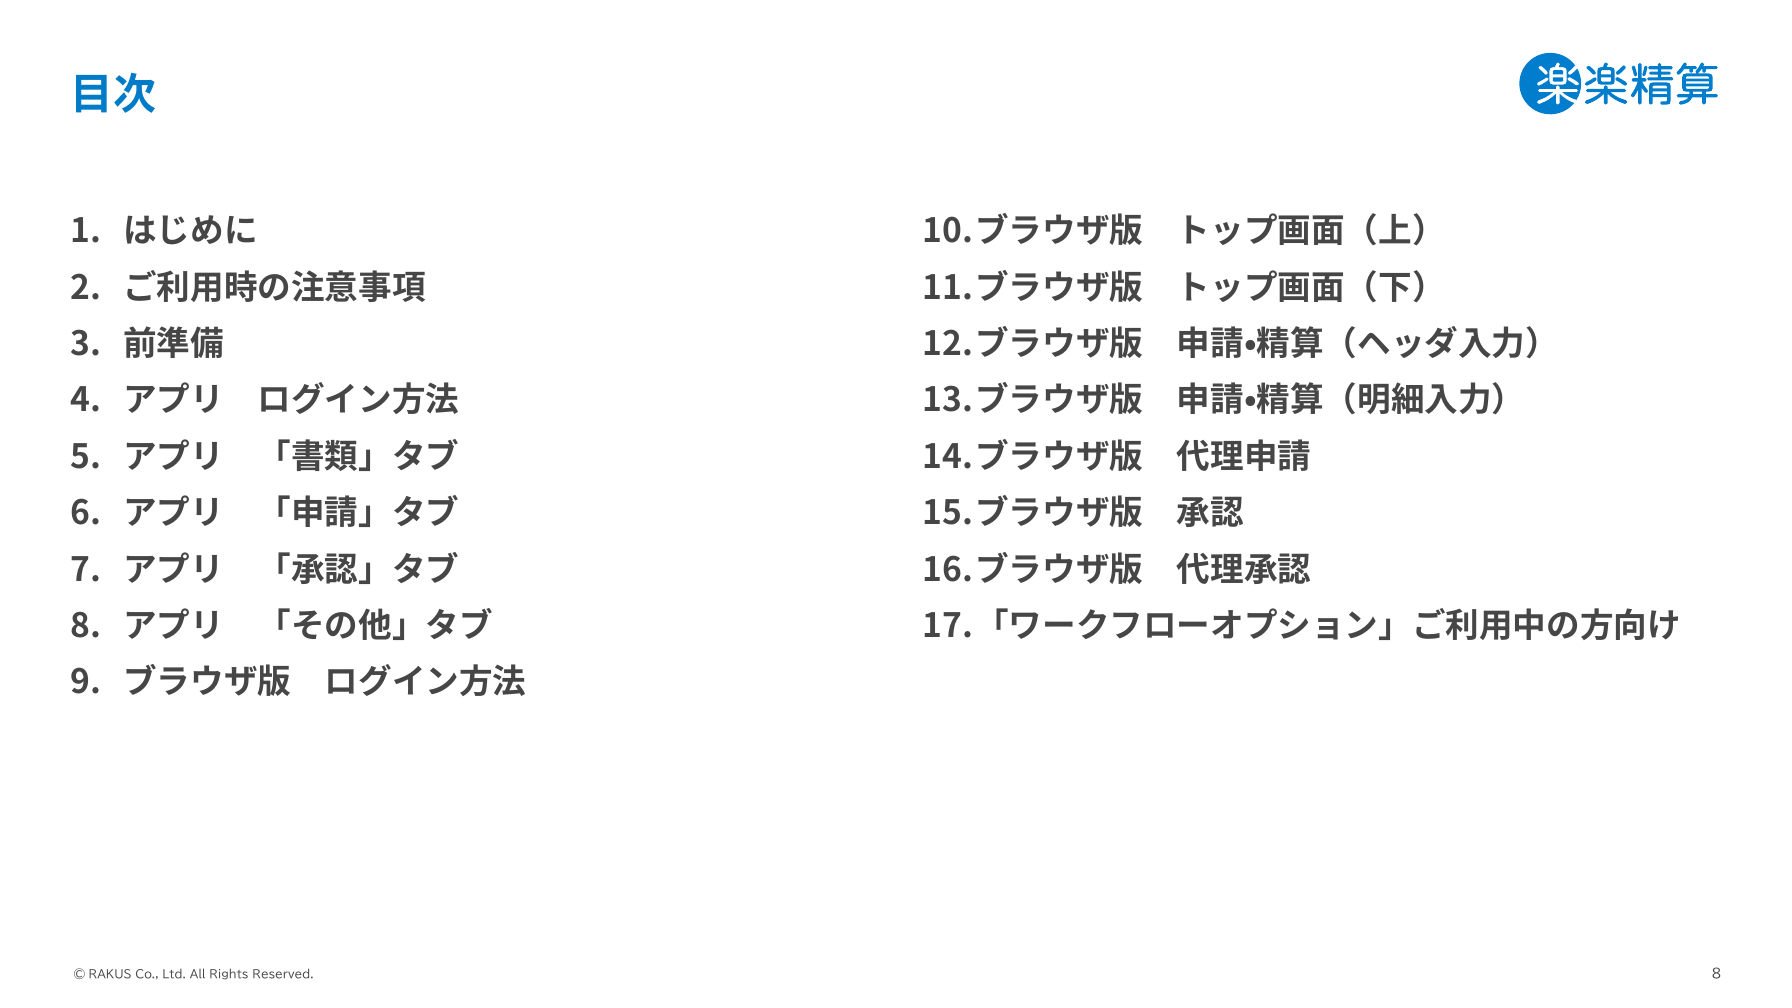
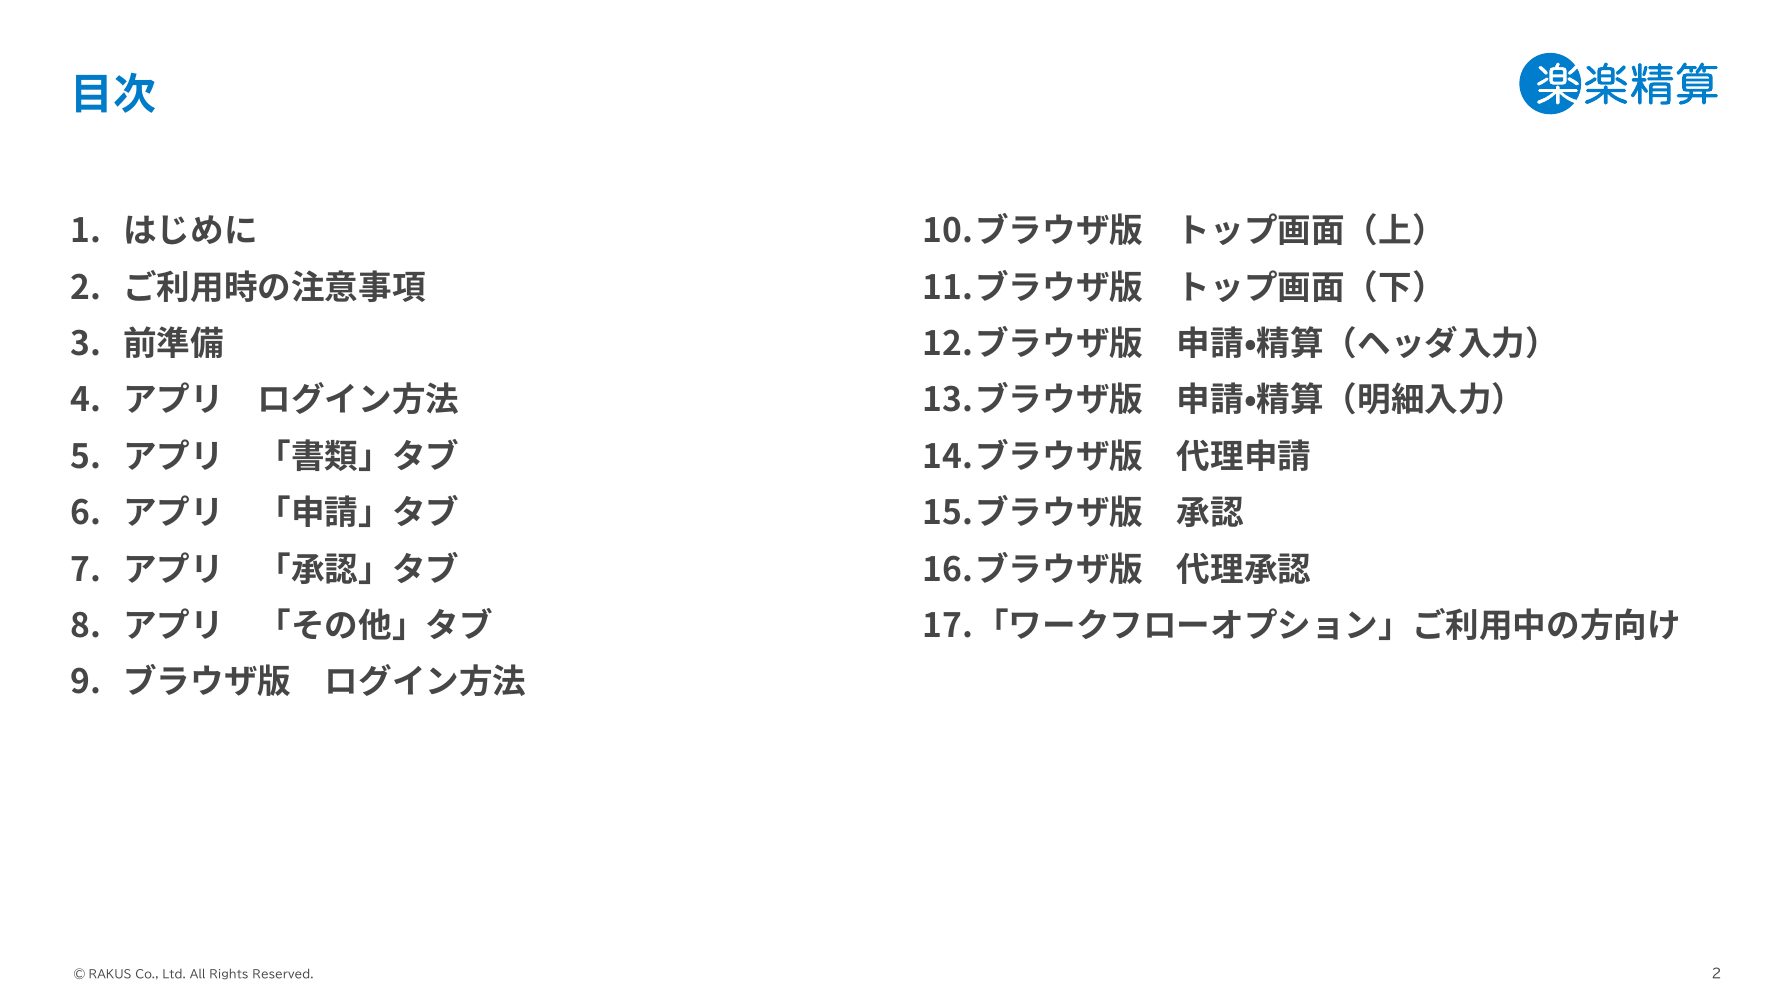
8: 8 -> 2 (1717, 974)
